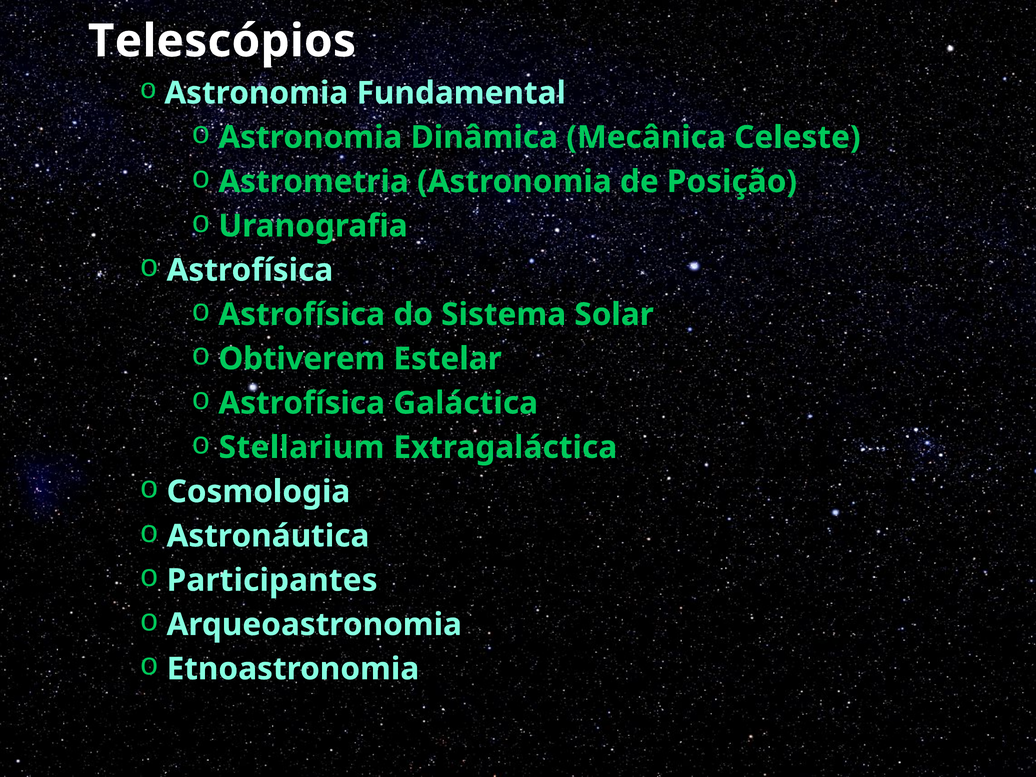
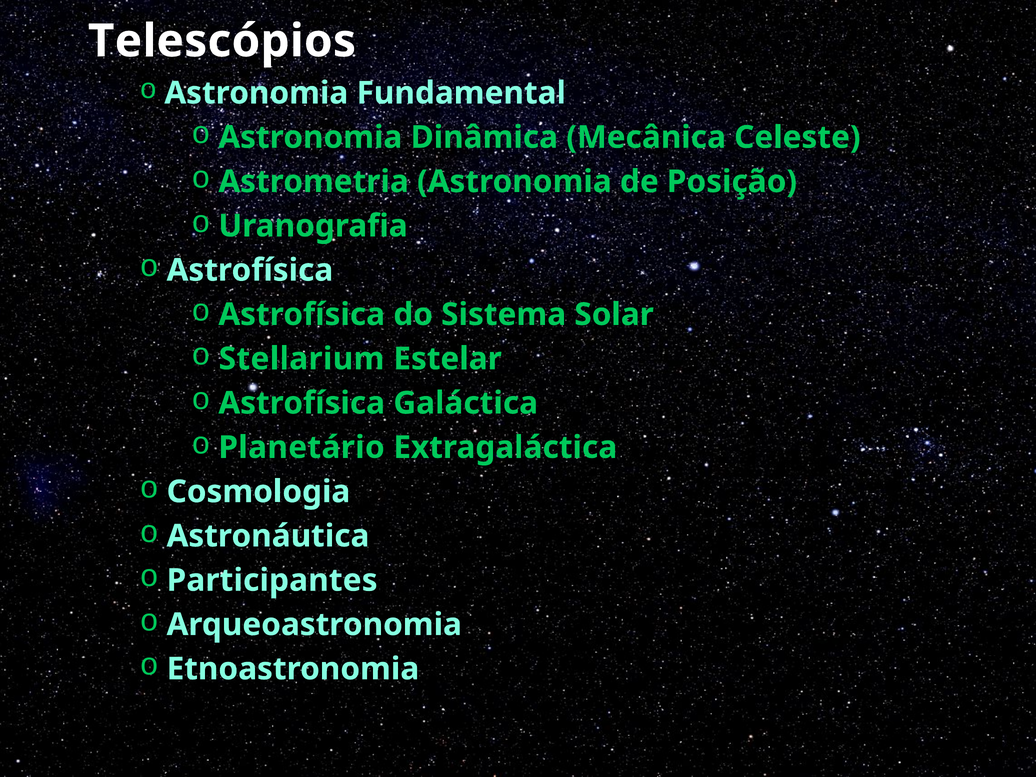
Obtiverem: Obtiverem -> Stellarium (302, 359)
Stellarium: Stellarium -> Planetário (302, 447)
